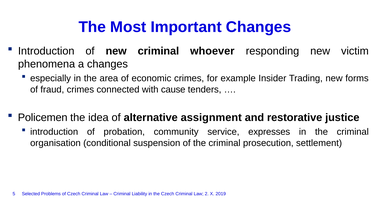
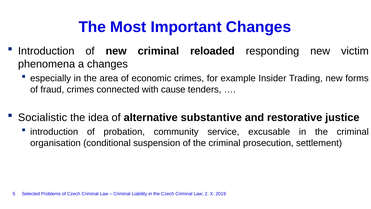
whoever: whoever -> reloaded (212, 51)
Policemen: Policemen -> Socialistic (43, 117)
assignment: assignment -> substantive (211, 117)
expresses: expresses -> excusable (269, 132)
